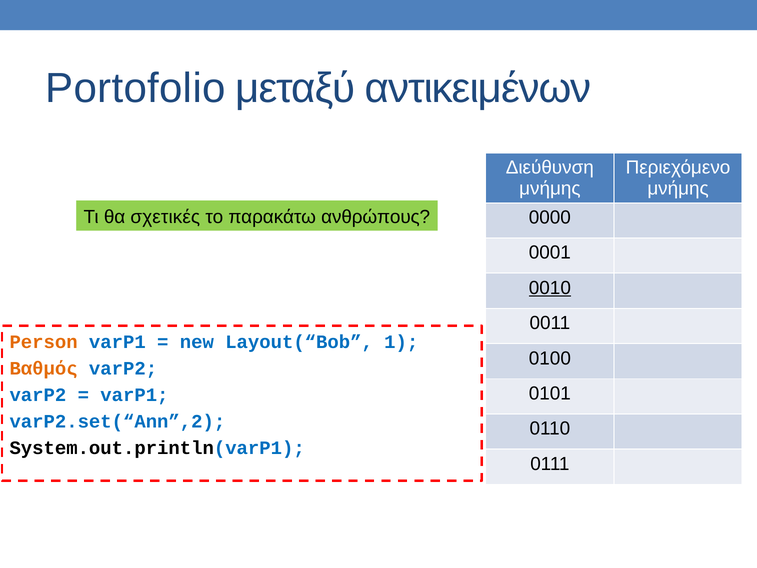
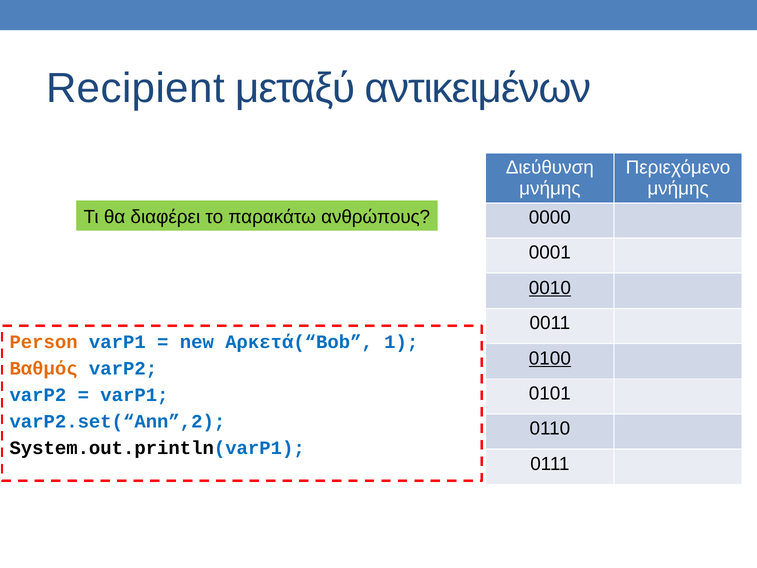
Portofolio: Portofolio -> Recipient (135, 88)
σχετικές: σχετικές -> διαφέρει (165, 217)
Layout(“Bob: Layout(“Bob -> Αρκετά(“Bob (299, 342)
0100 underline: none -> present (550, 358)
